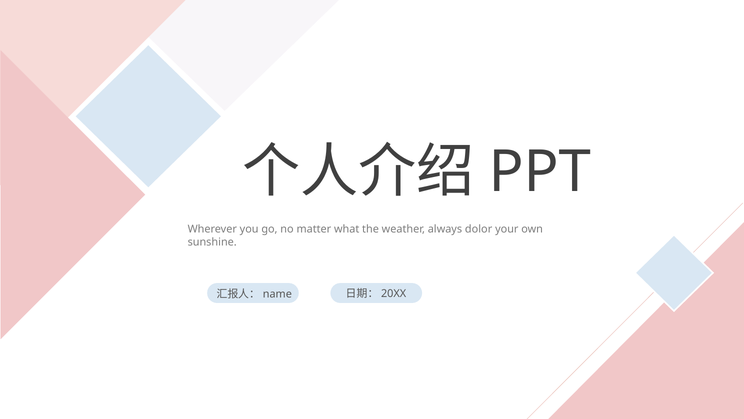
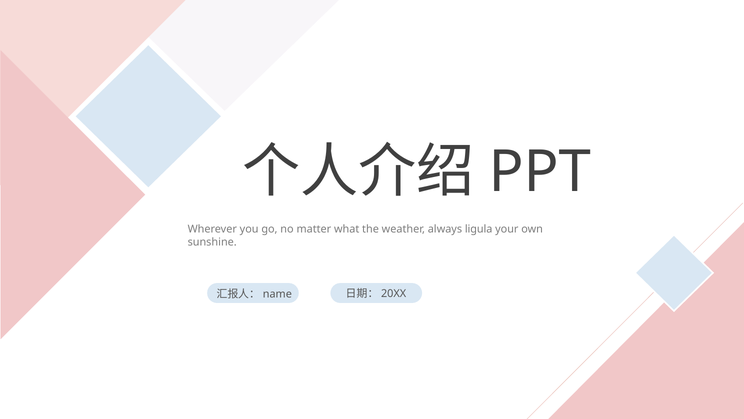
dolor: dolor -> ligula (479, 229)
